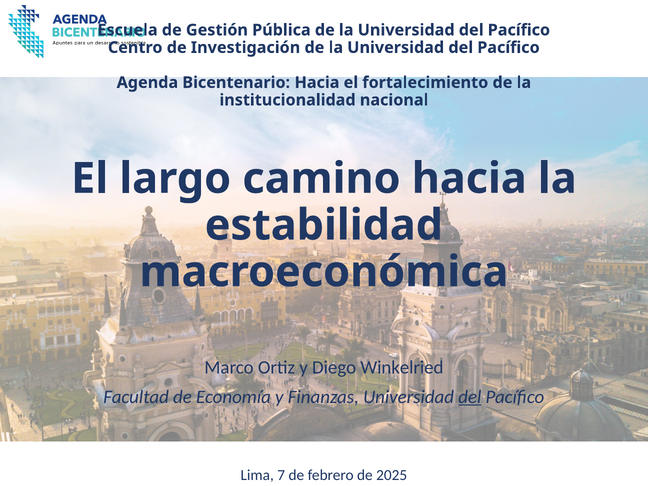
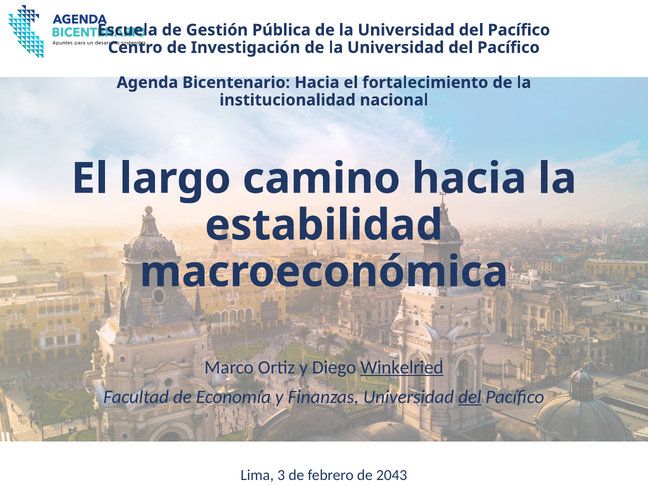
Winkelried underline: none -> present (402, 367)
7: 7 -> 3 (281, 475)
2025: 2025 -> 2043 (392, 475)
